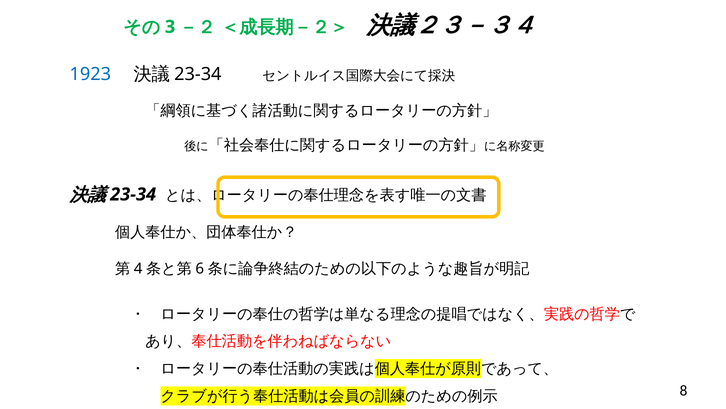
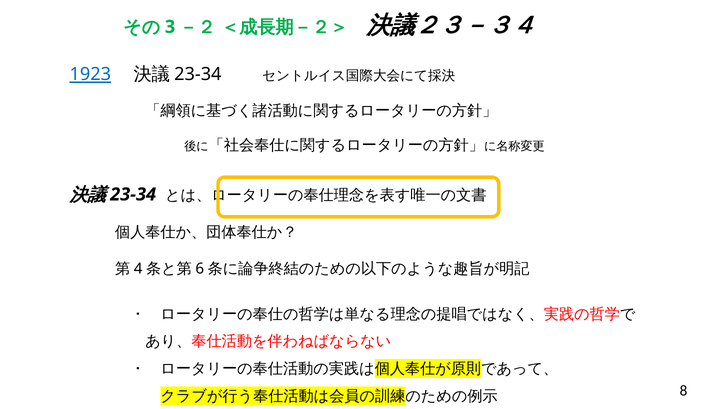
1923 underline: none -> present (90, 74)
